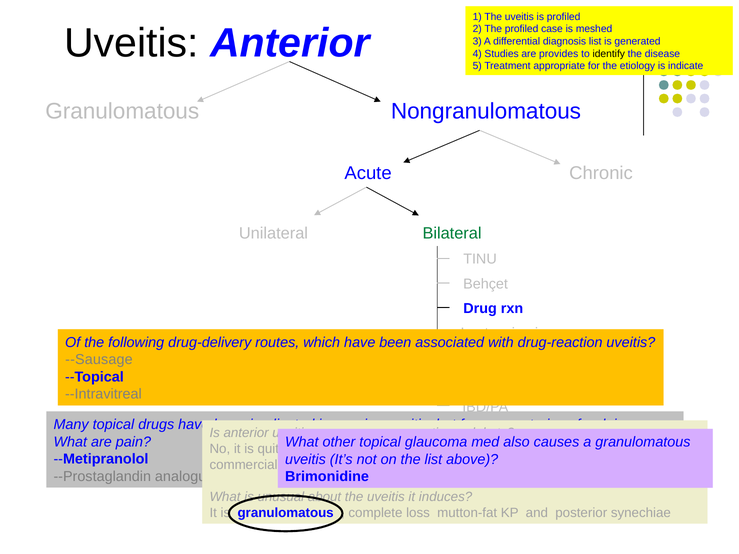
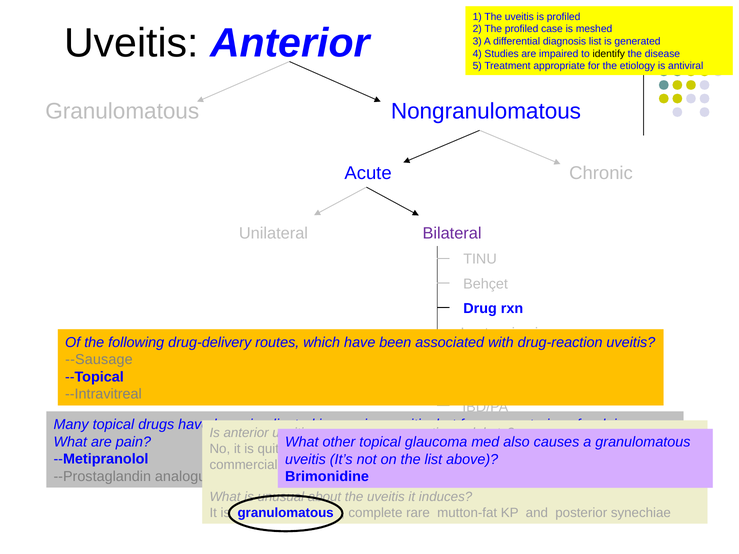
provides: provides -> impaired (559, 54)
indicate: indicate -> antiviral (686, 66)
Bilateral colour: green -> purple (452, 234)
loss: loss -> rare (418, 513)
